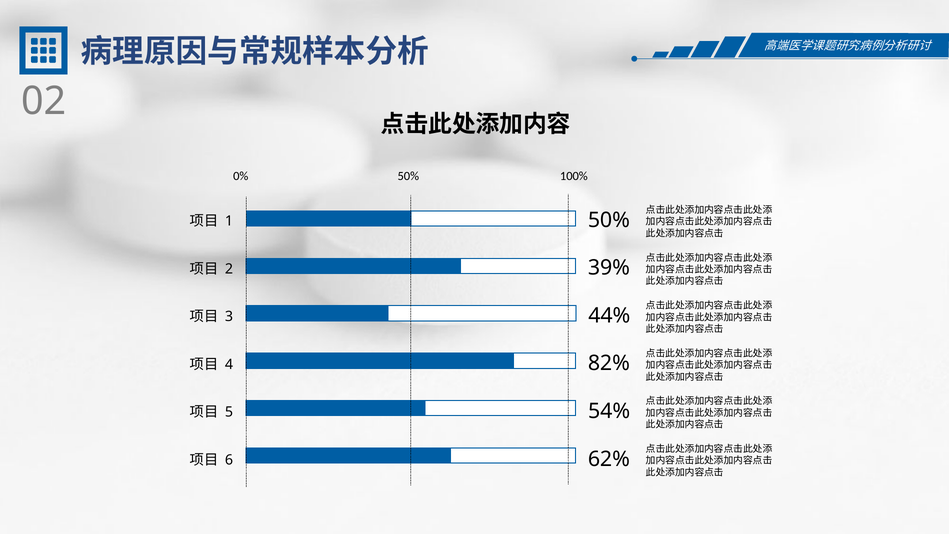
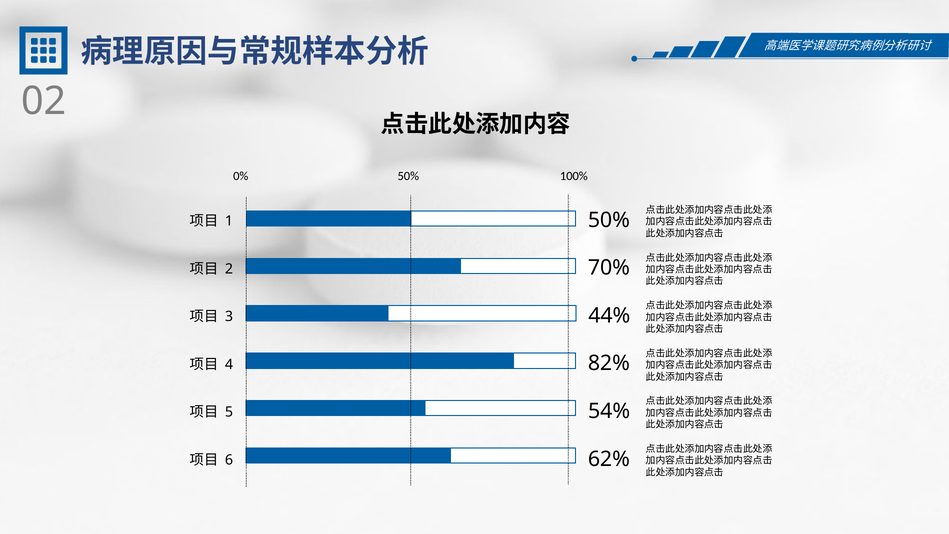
39%: 39% -> 70% (609, 268)
